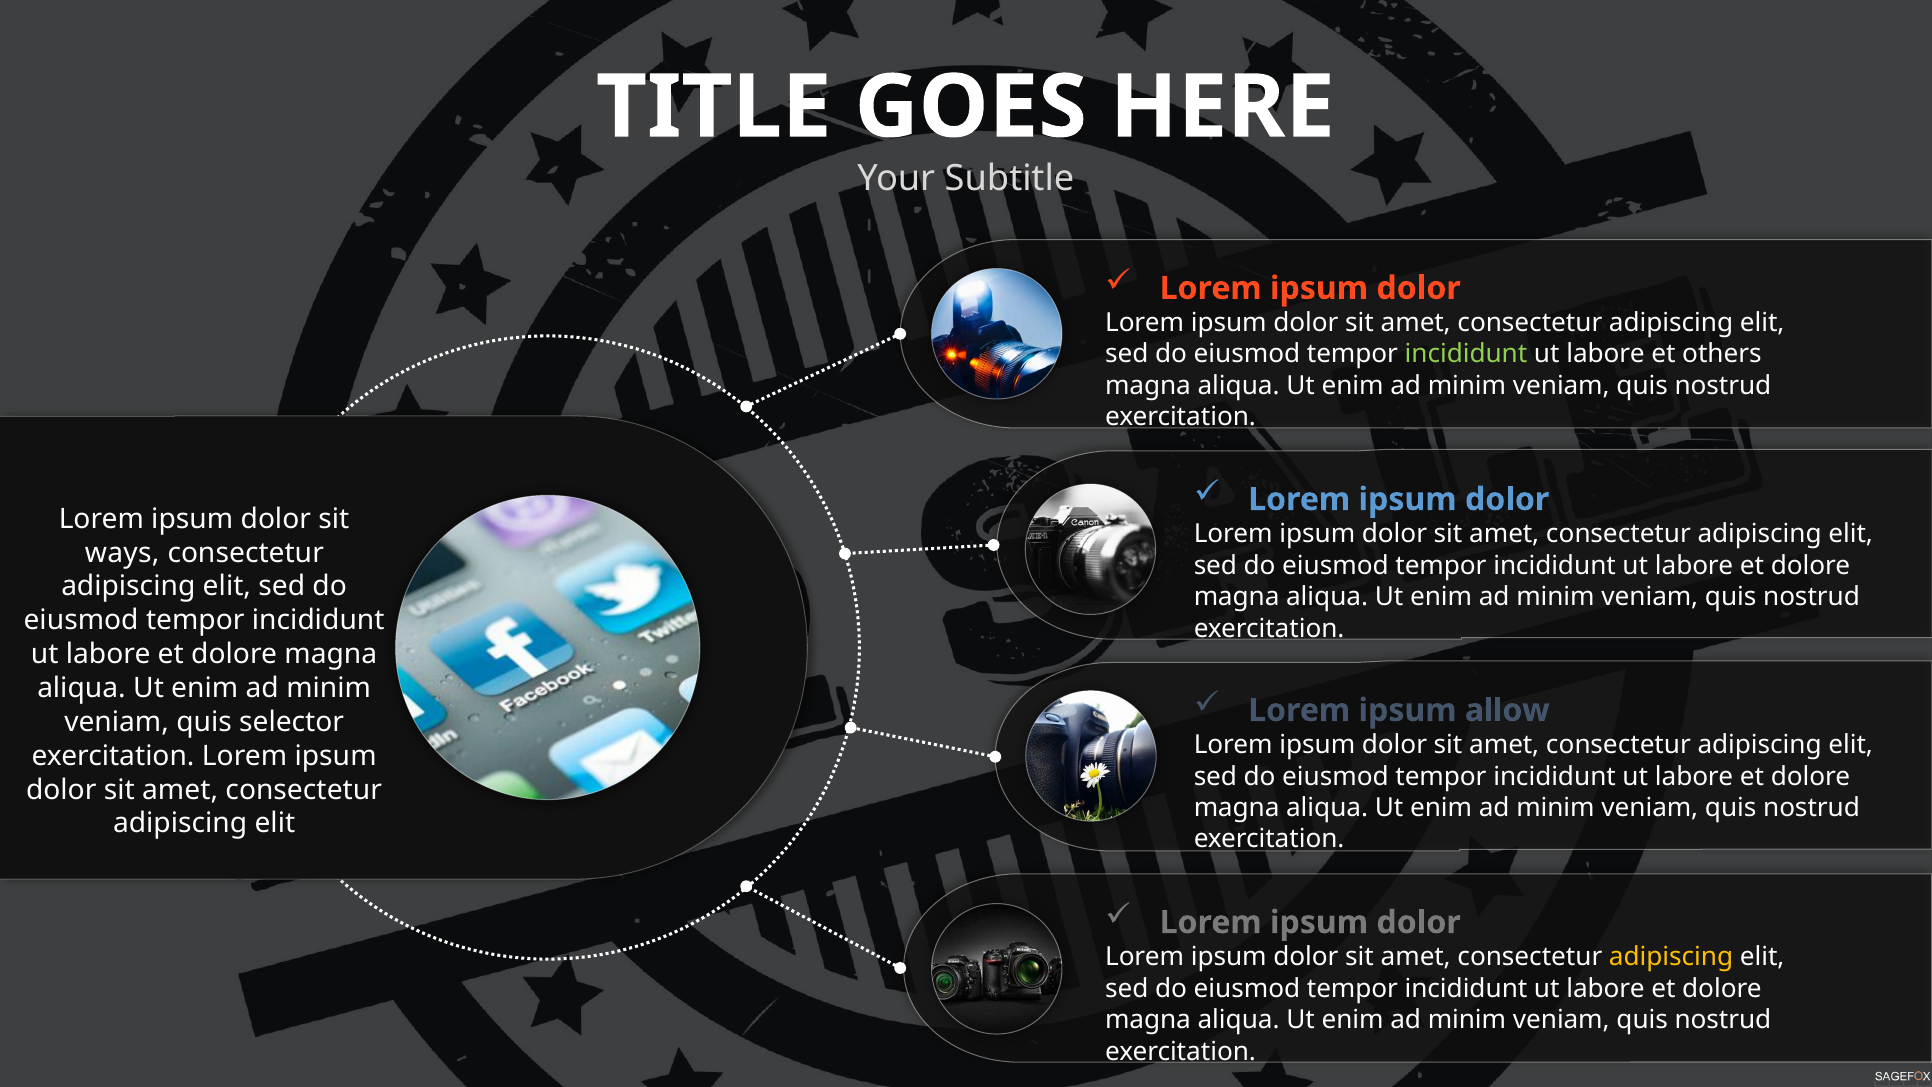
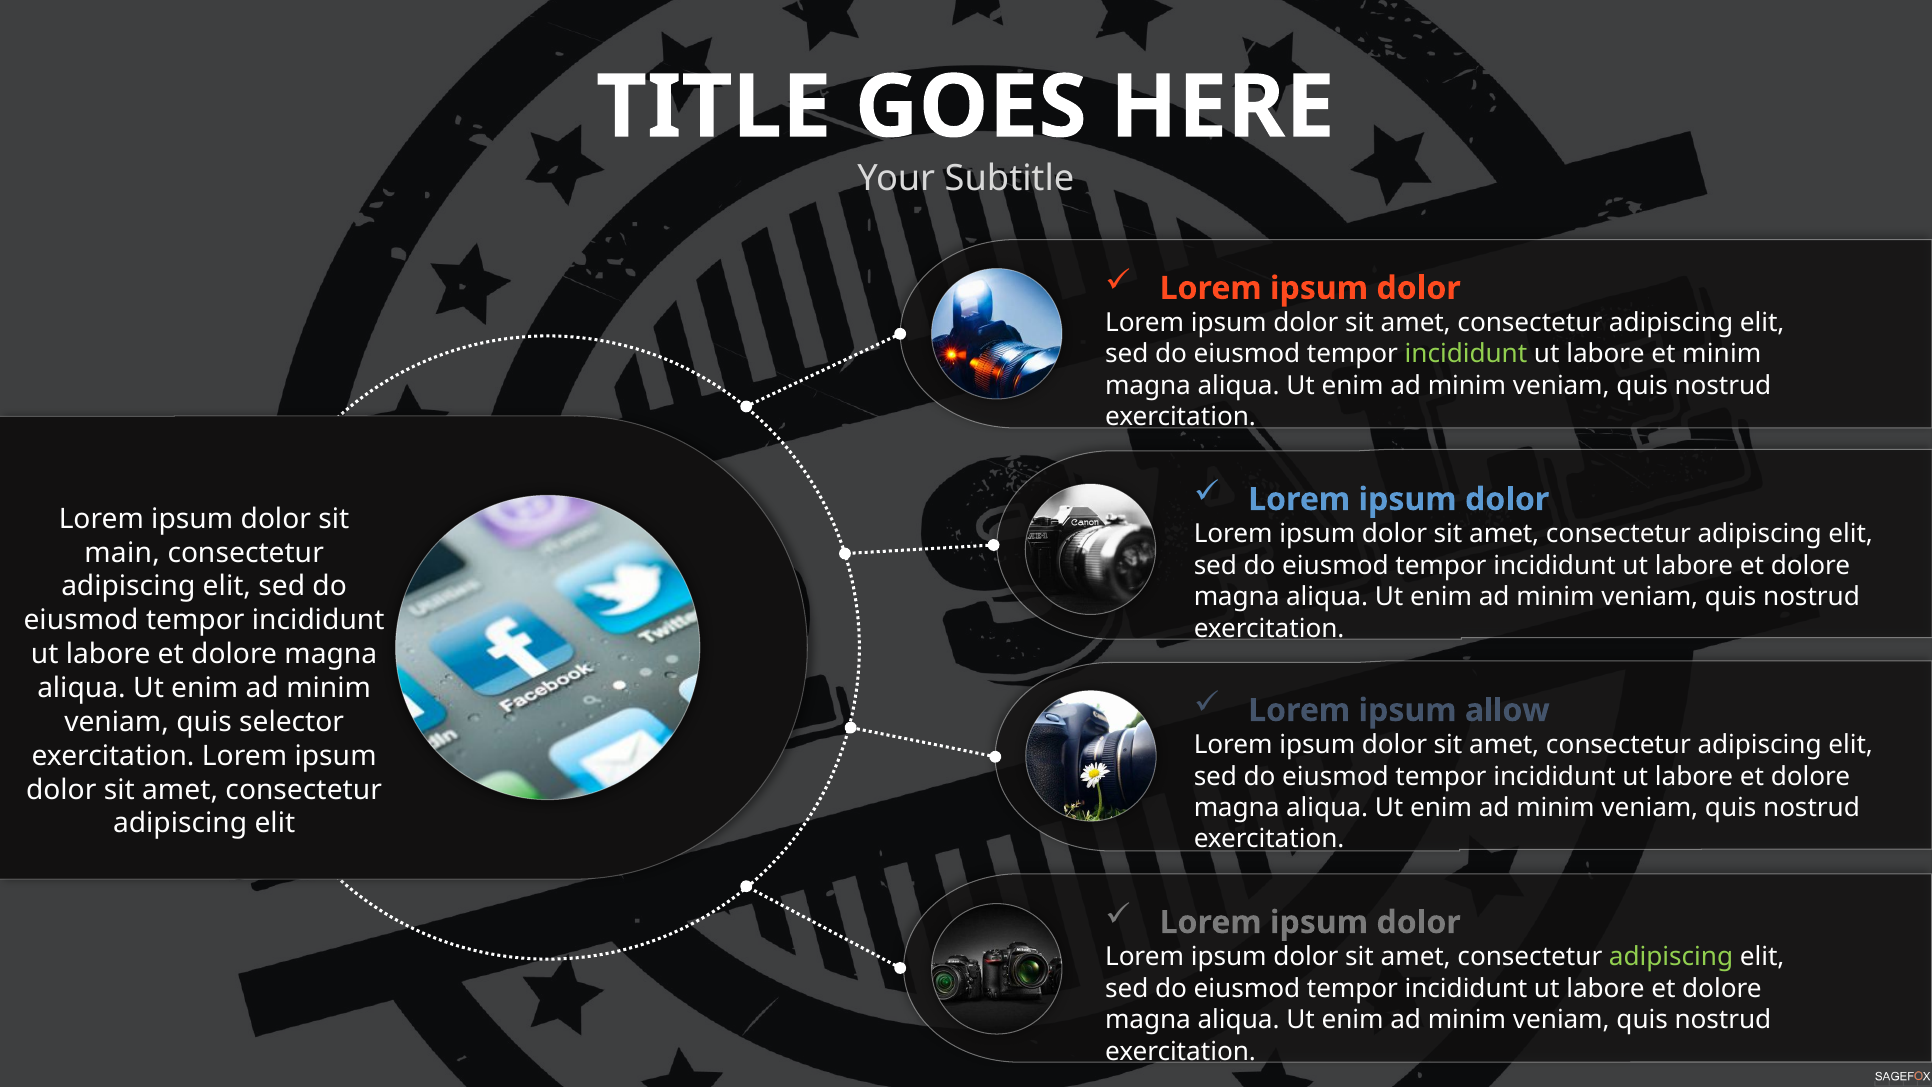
et others: others -> minim (1722, 354)
ways: ways -> main (122, 553)
adipiscing colour: yellow -> light green (1671, 957)
